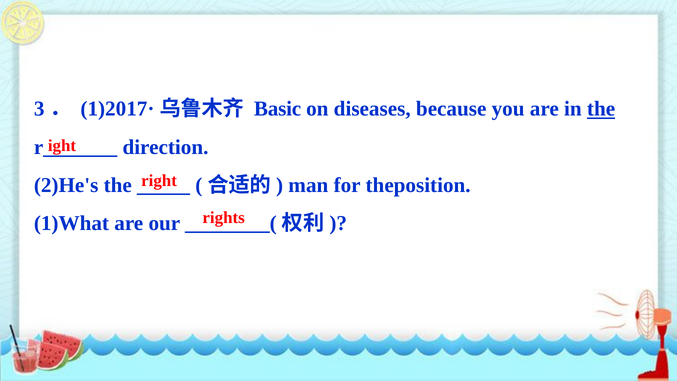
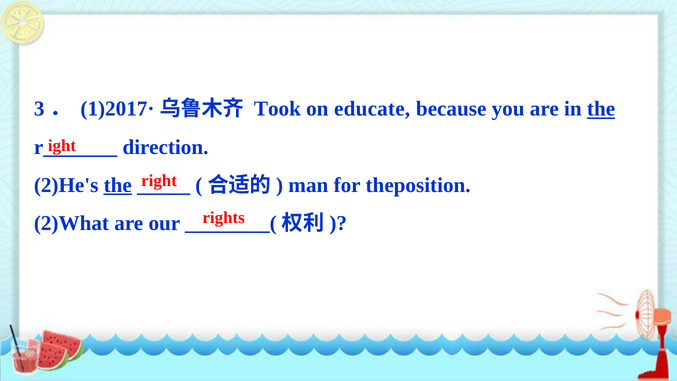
Basic: Basic -> Took (277, 109)
diseases: diseases -> educate (372, 109)
the underline: none -> present (118, 185)
1)What: 1)What -> 2)What (71, 223)
